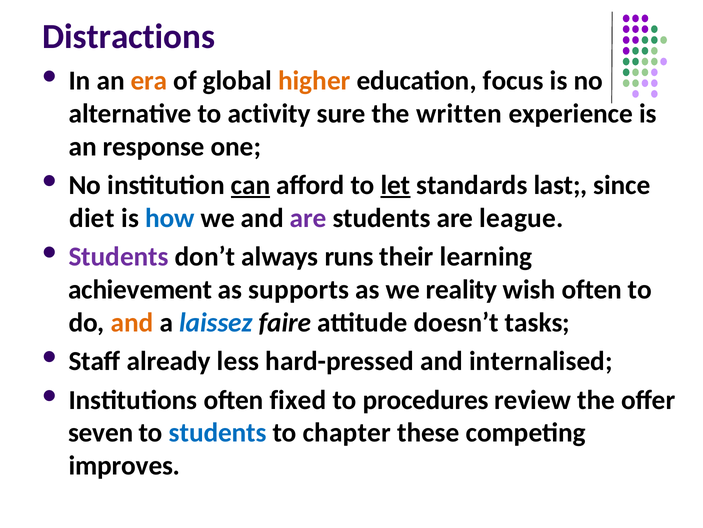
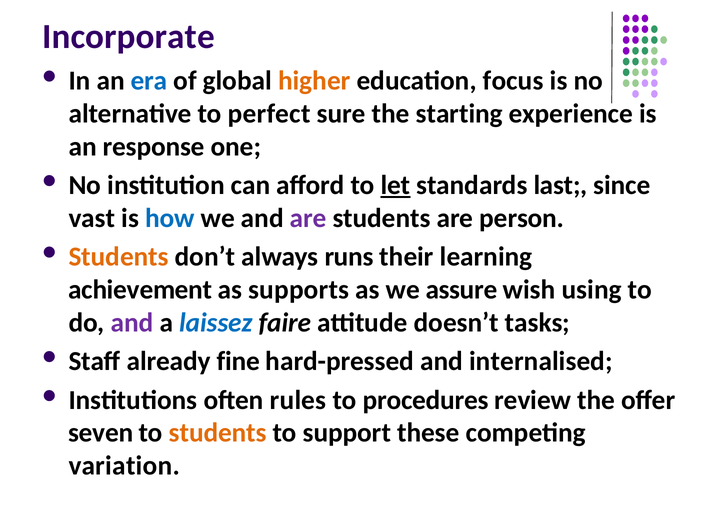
Distractions: Distractions -> Incorporate (128, 37)
era colour: orange -> blue (149, 81)
activity: activity -> perfect (269, 113)
written: written -> starting (459, 113)
can underline: present -> none (251, 185)
diet: diet -> vast (92, 218)
league: league -> person (522, 218)
Students colour: purple -> orange (119, 256)
reality: reality -> assure (462, 289)
wish often: often -> using (592, 289)
and colour: orange -> purple (132, 322)
less: less -> fine (238, 361)
fixed: fixed -> rules (298, 400)
students colour: blue -> orange (218, 432)
chapter: chapter -> support (347, 432)
improves: improves -> variation (124, 465)
